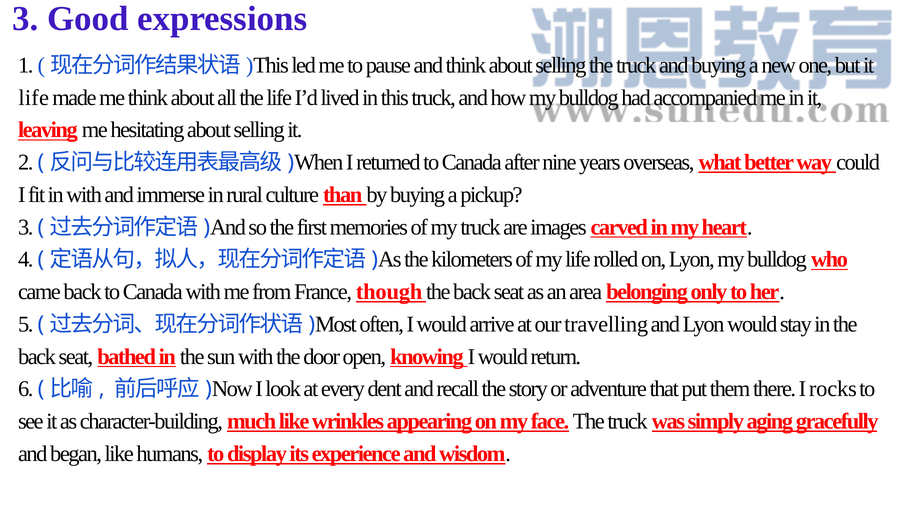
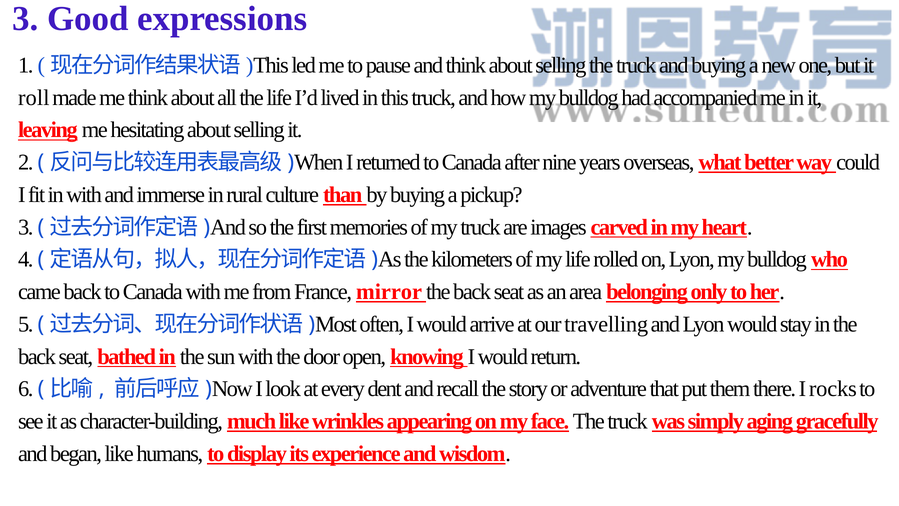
life: life -> roll (34, 98)
though: though -> mirror (389, 292)
